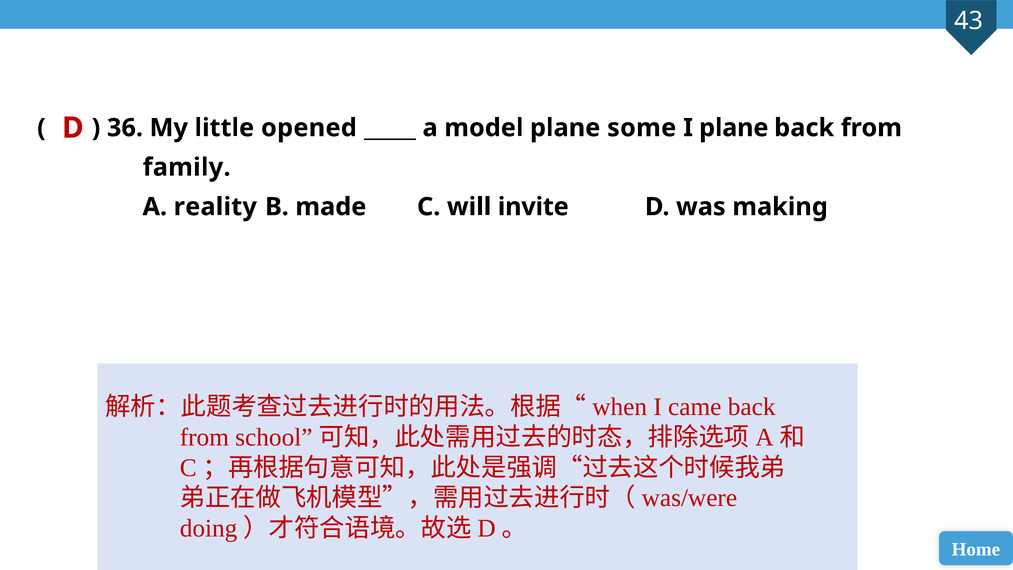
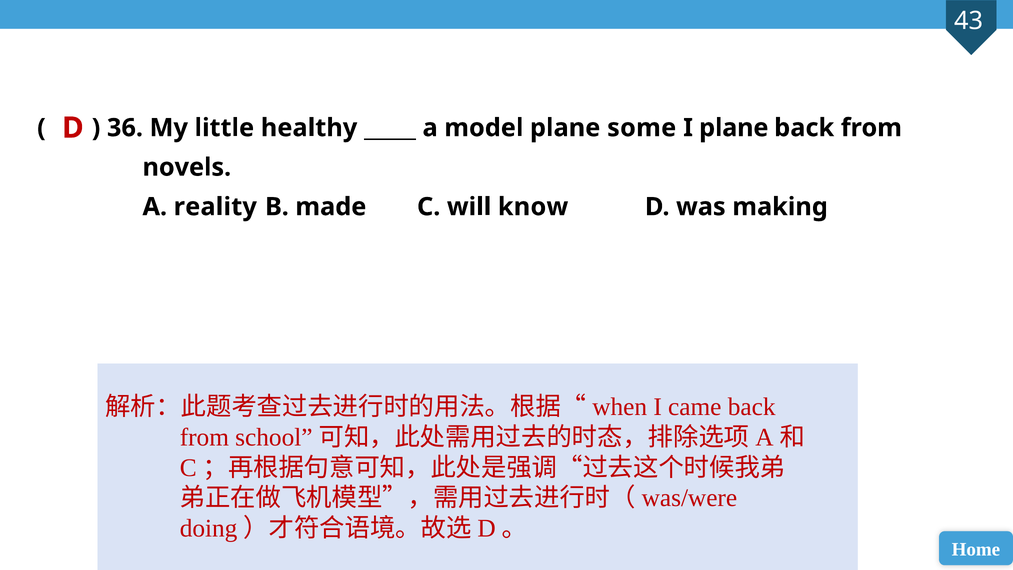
opened: opened -> healthy (309, 128)
family: family -> novels (187, 167)
invite: invite -> know (533, 207)
